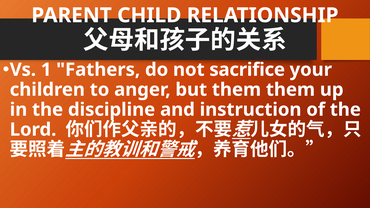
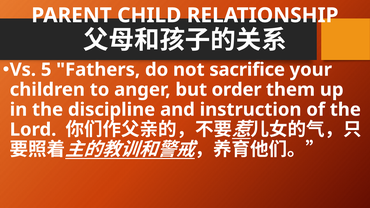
1: 1 -> 5 (46, 70)
but them: them -> order (237, 90)
